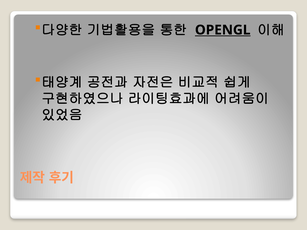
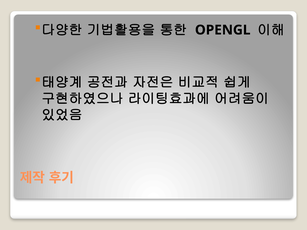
OPENGL underline: present -> none (223, 30)
